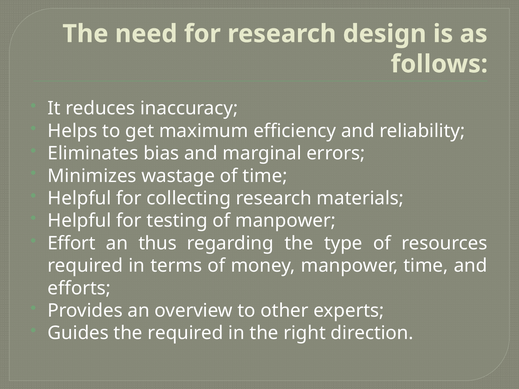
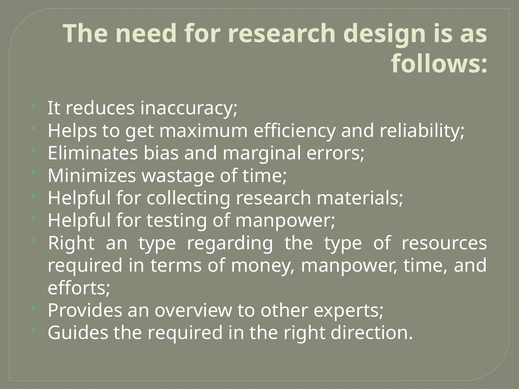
Effort: Effort -> Right (71, 243)
an thus: thus -> type (158, 243)
